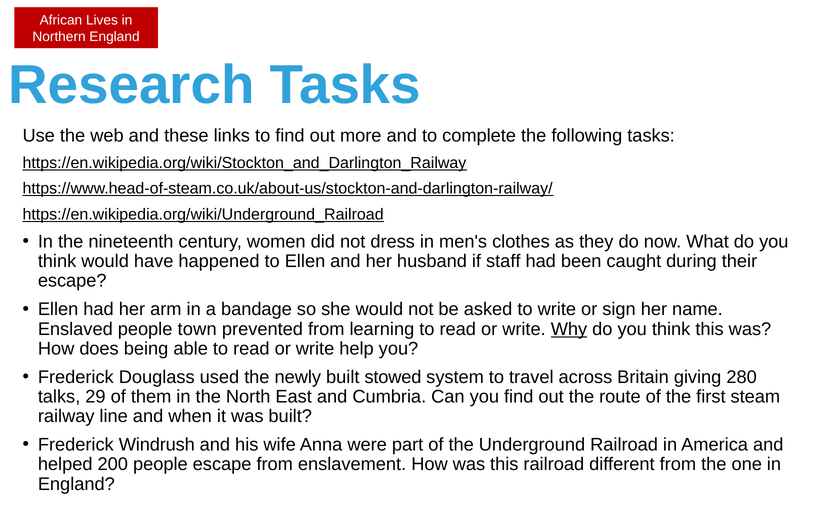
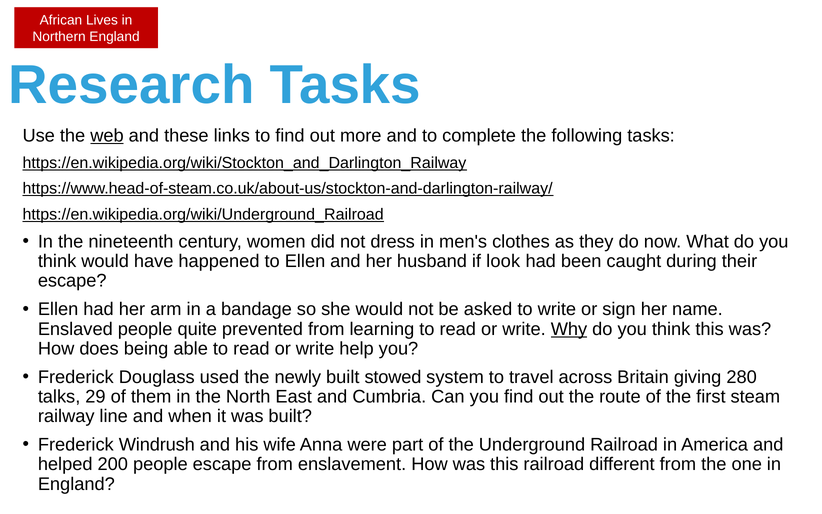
web underline: none -> present (107, 136)
staff: staff -> look (503, 261)
town: town -> quite (197, 329)
